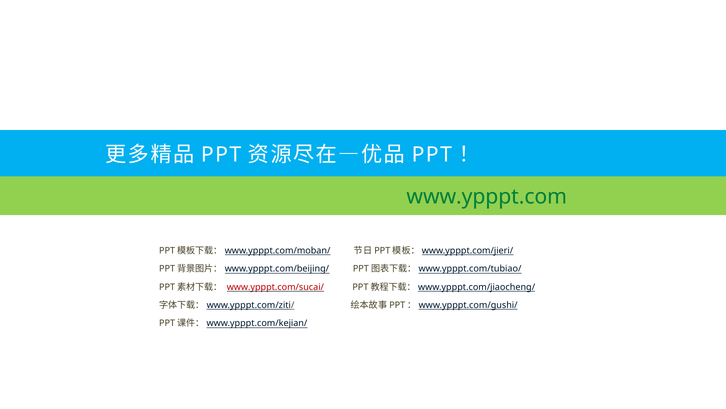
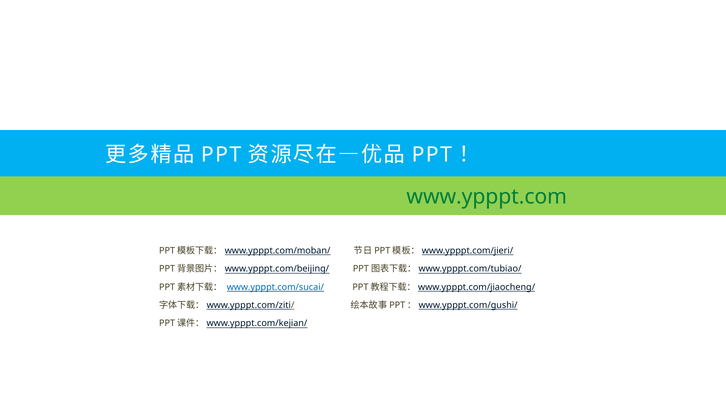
www.ypppt.com/sucai/ colour: red -> blue (275, 287)
